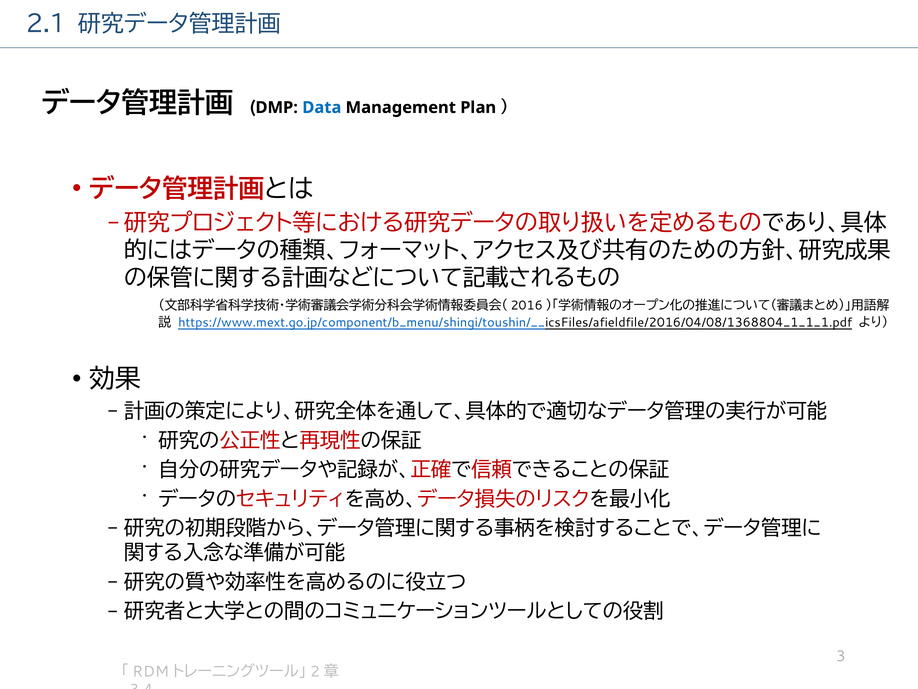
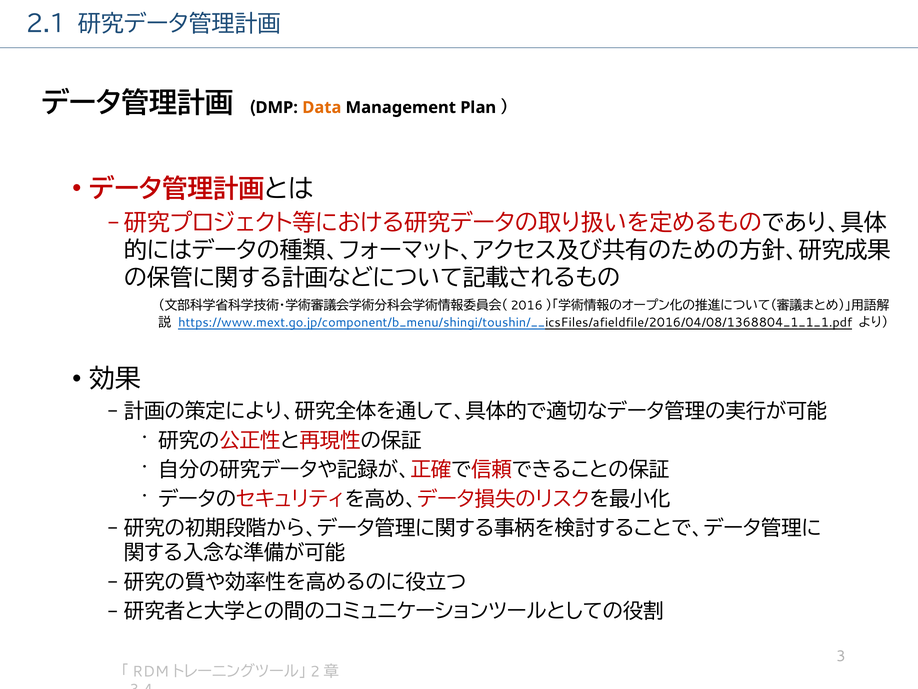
Data colour: blue -> orange (322, 107)
